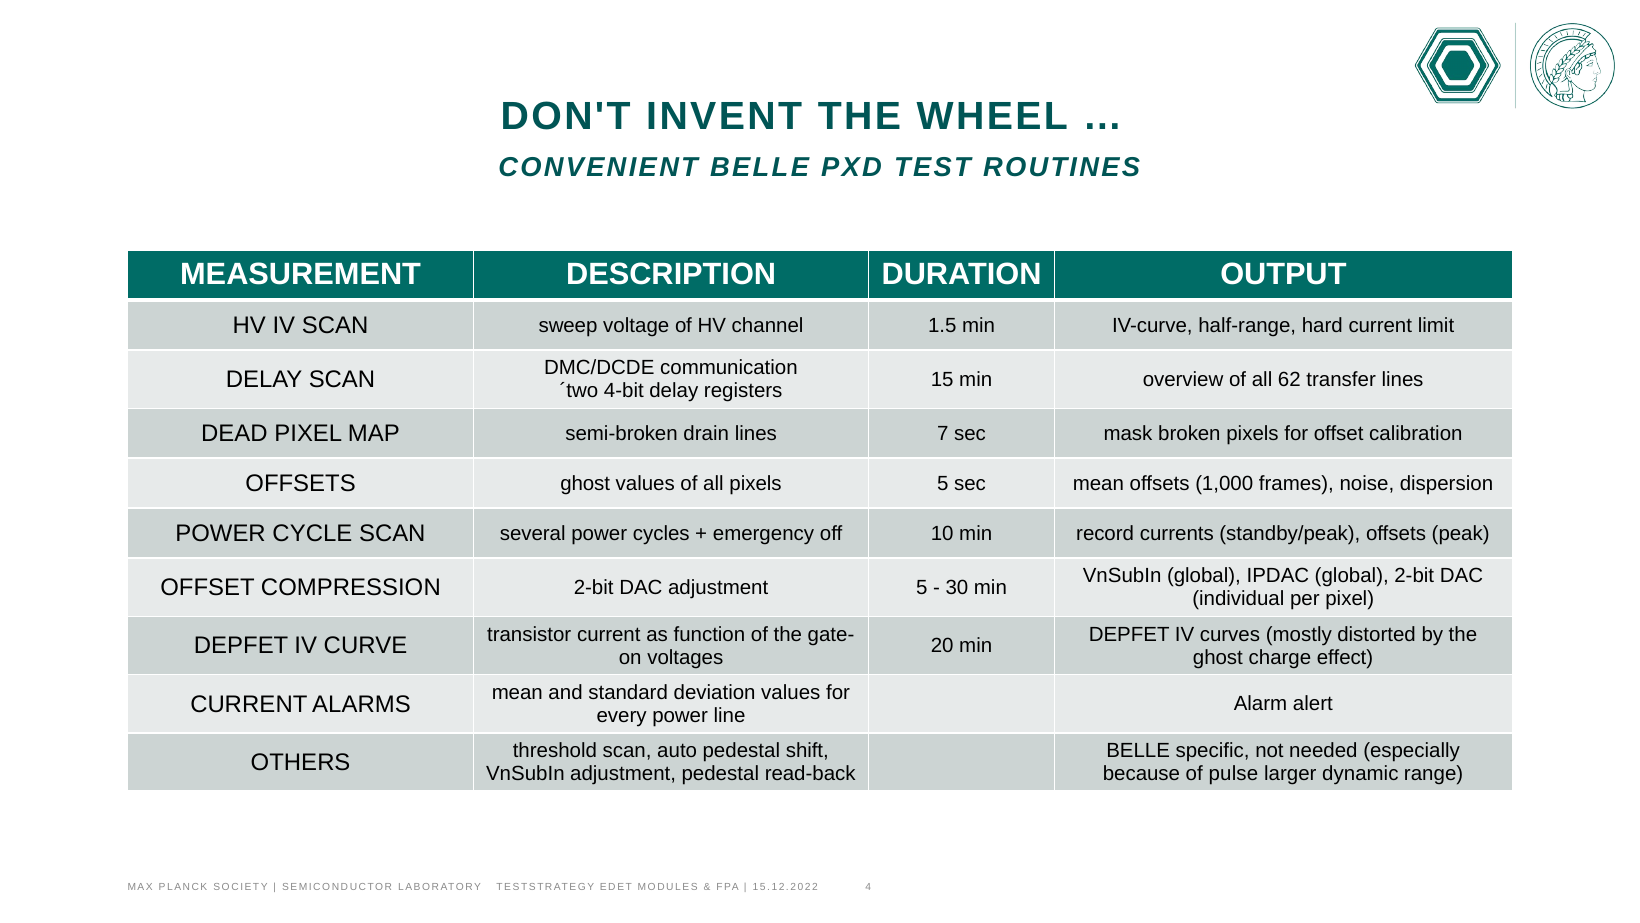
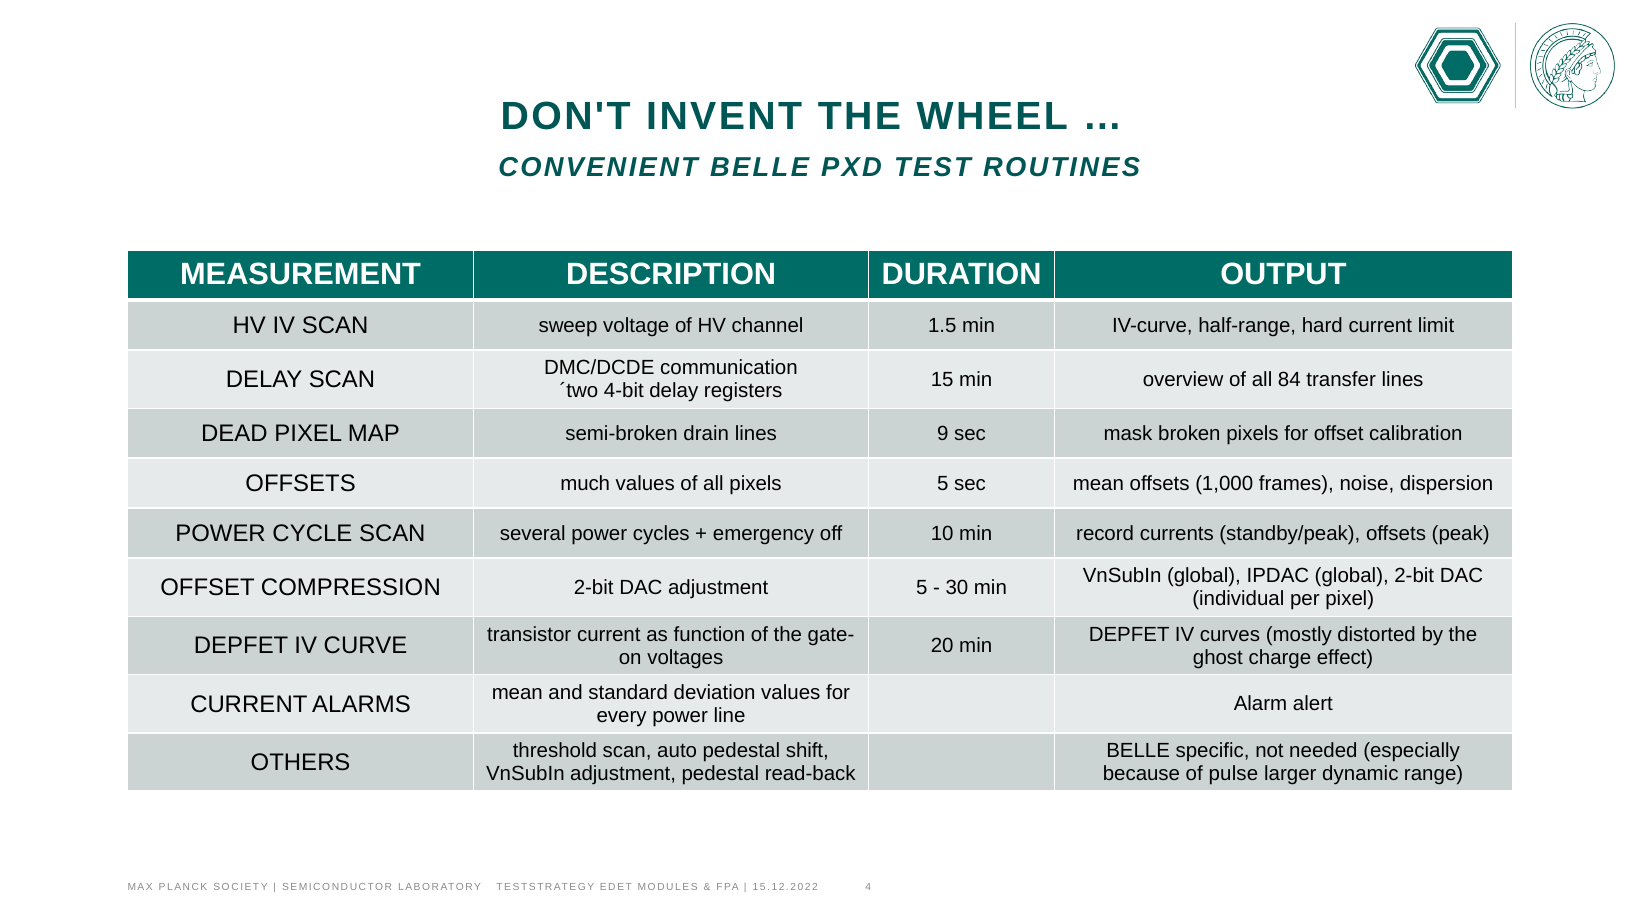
62: 62 -> 84 (1289, 379)
7: 7 -> 9 (943, 433)
OFFSETS ghost: ghost -> much (585, 483)
